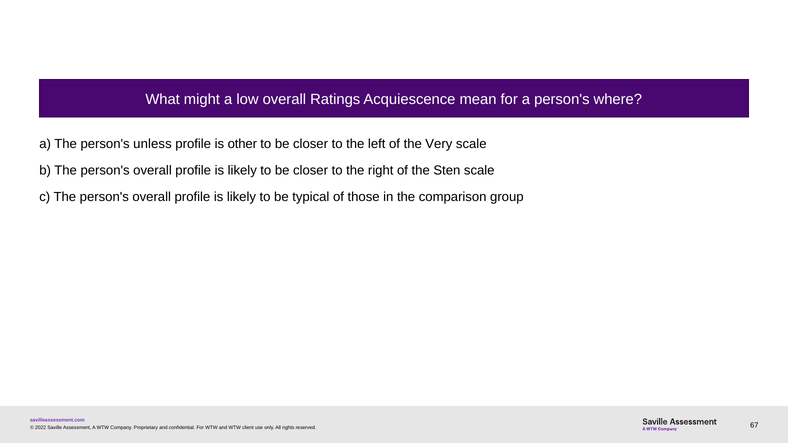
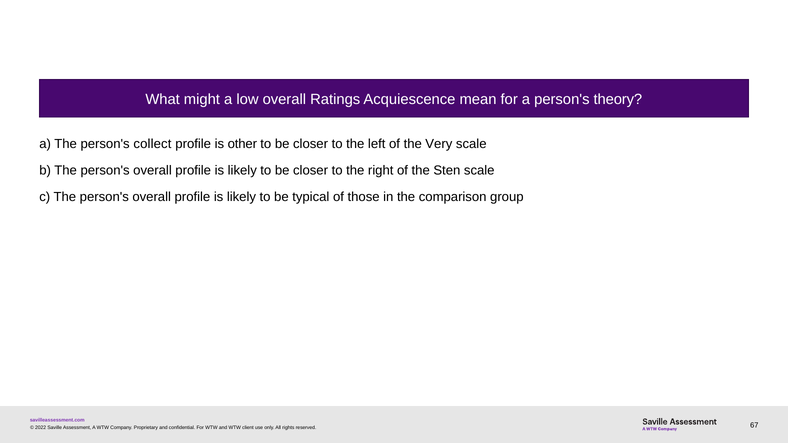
where: where -> theory (618, 99)
unless: unless -> collect (152, 144)
